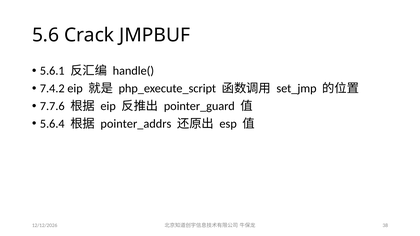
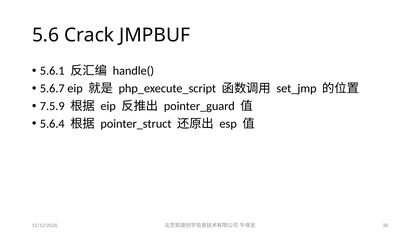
7.4.2: 7.4.2 -> 5.6.7 (52, 89)
7.7.6: 7.7.6 -> 7.5.9 (52, 106)
pointer_addrs: pointer_addrs -> pointer_struct (136, 124)
